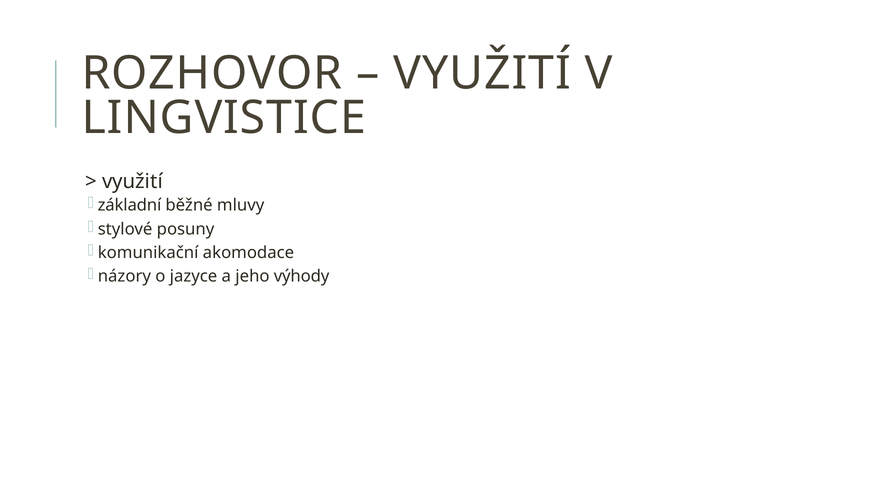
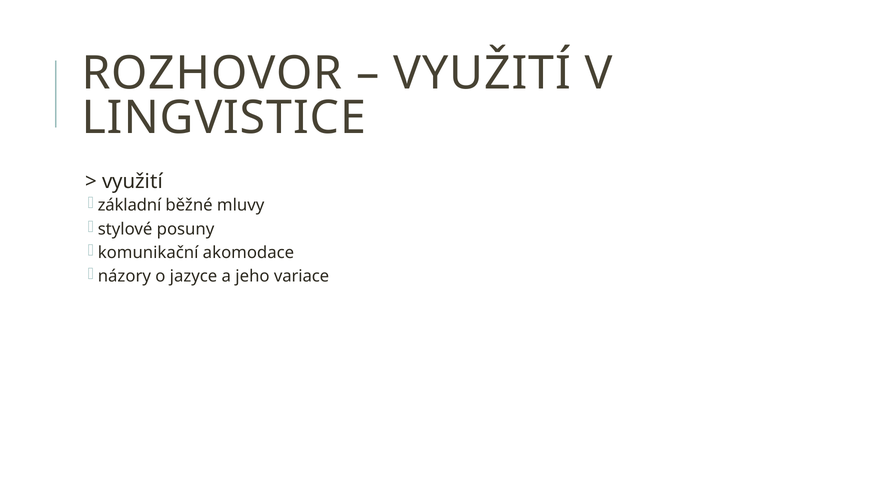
výhody: výhody -> variace (302, 277)
